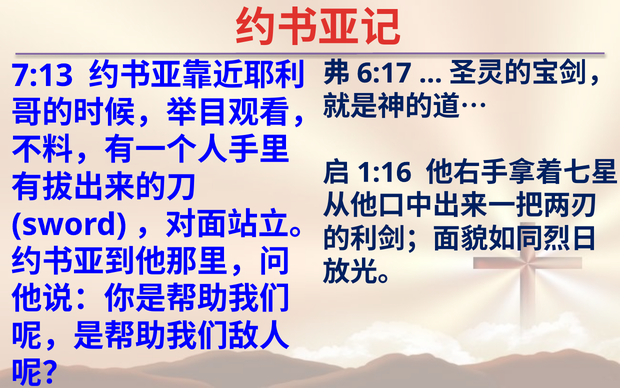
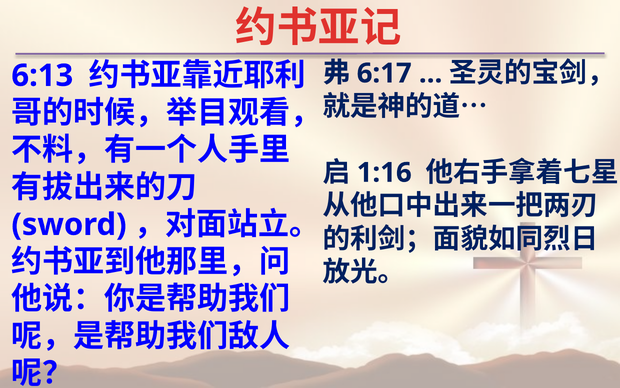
7:13: 7:13 -> 6:13 (42, 76)
